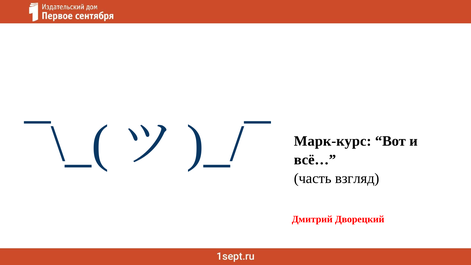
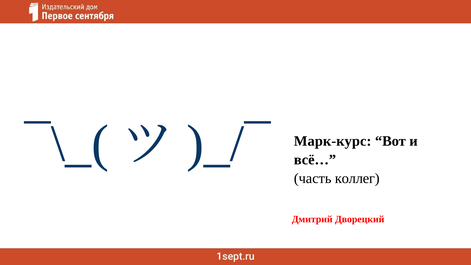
взгляд: взгляд -> коллег (357, 178)
